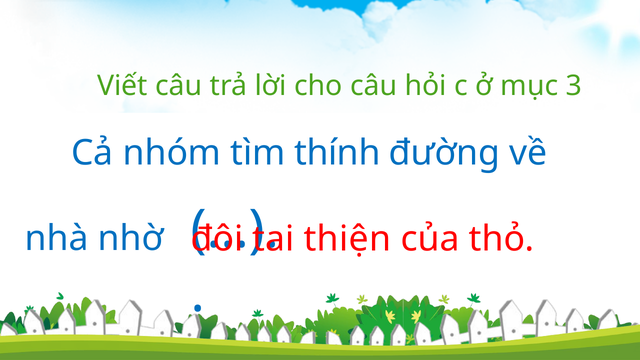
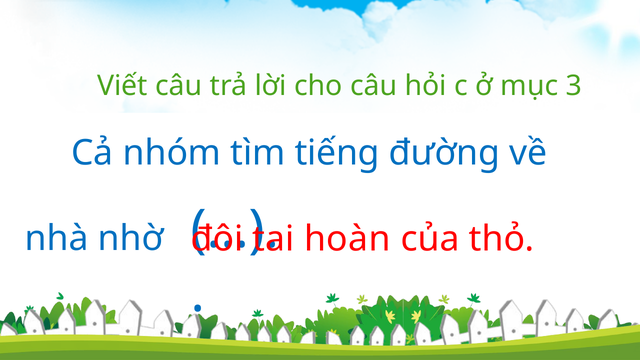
thính: thính -> tiếng (337, 153)
thiện: thiện -> hoàn (347, 239)
